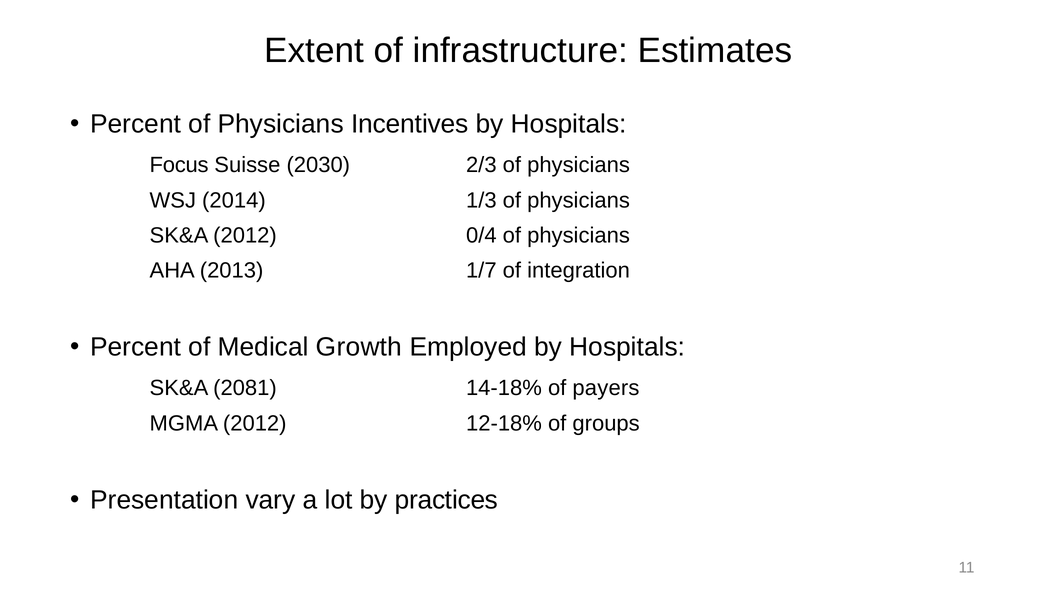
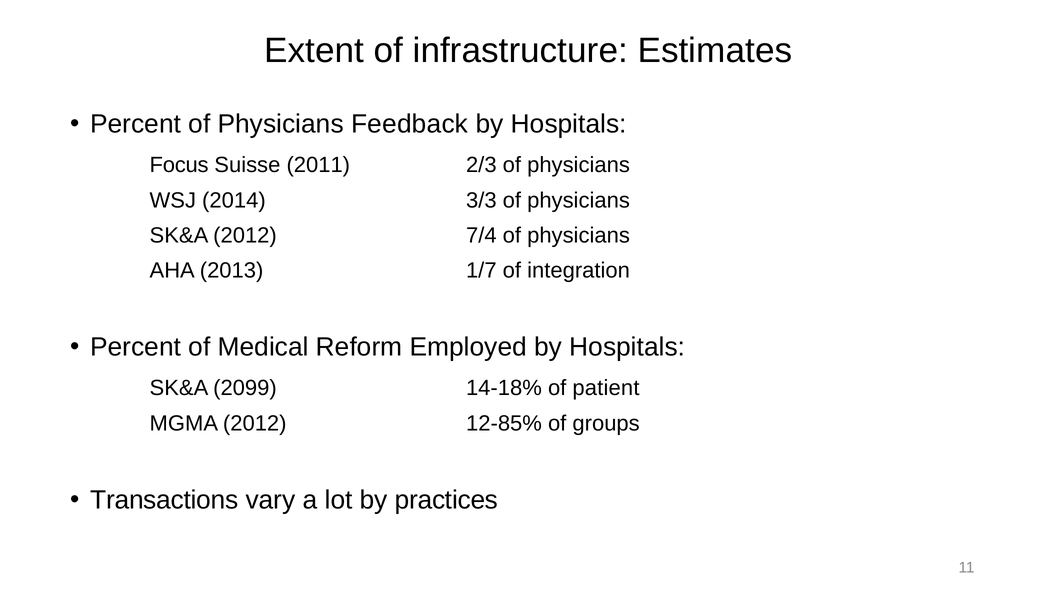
Incentives: Incentives -> Feedback (410, 124)
2030: 2030 -> 2011 (318, 165)
1/3: 1/3 -> 3/3 (481, 201)
0/4: 0/4 -> 7/4 (481, 235)
Growth: Growth -> Reform (359, 347)
2081: 2081 -> 2099 (245, 387)
payers: payers -> patient (606, 387)
12-18%: 12-18% -> 12-85% (504, 423)
Presentation: Presentation -> Transactions (164, 500)
